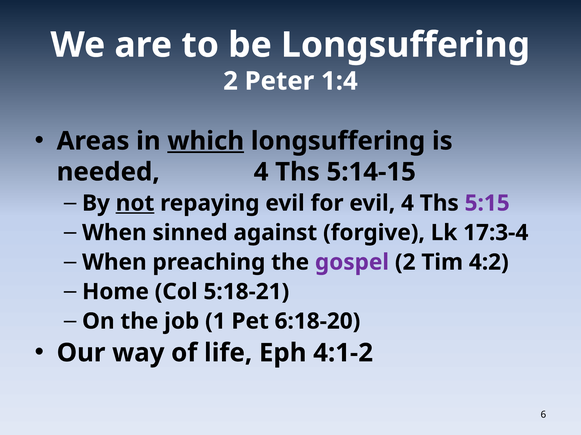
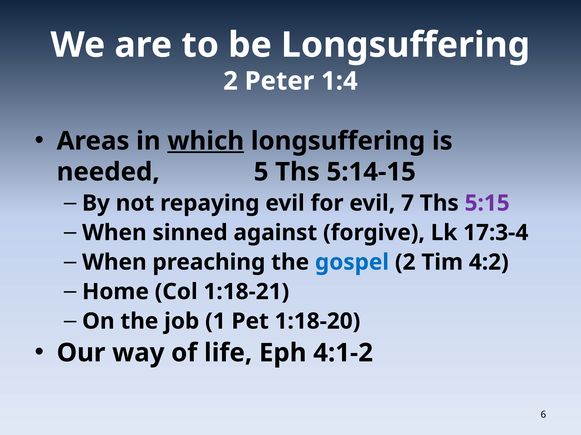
needed 4: 4 -> 5 (261, 172)
not underline: present -> none (135, 204)
evil 4: 4 -> 7 (408, 204)
gospel colour: purple -> blue (352, 263)
5:18-21: 5:18-21 -> 1:18-21 (246, 292)
6:18-20: 6:18-20 -> 1:18-20 (317, 322)
